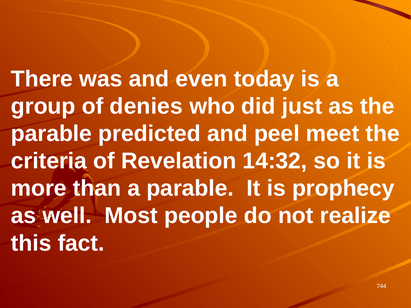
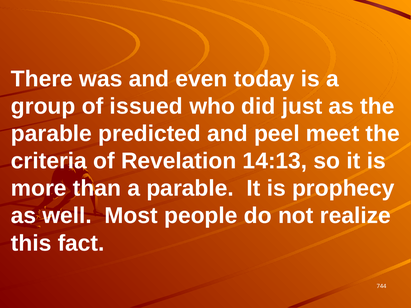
denies: denies -> issued (146, 106)
14:32: 14:32 -> 14:13 (275, 161)
